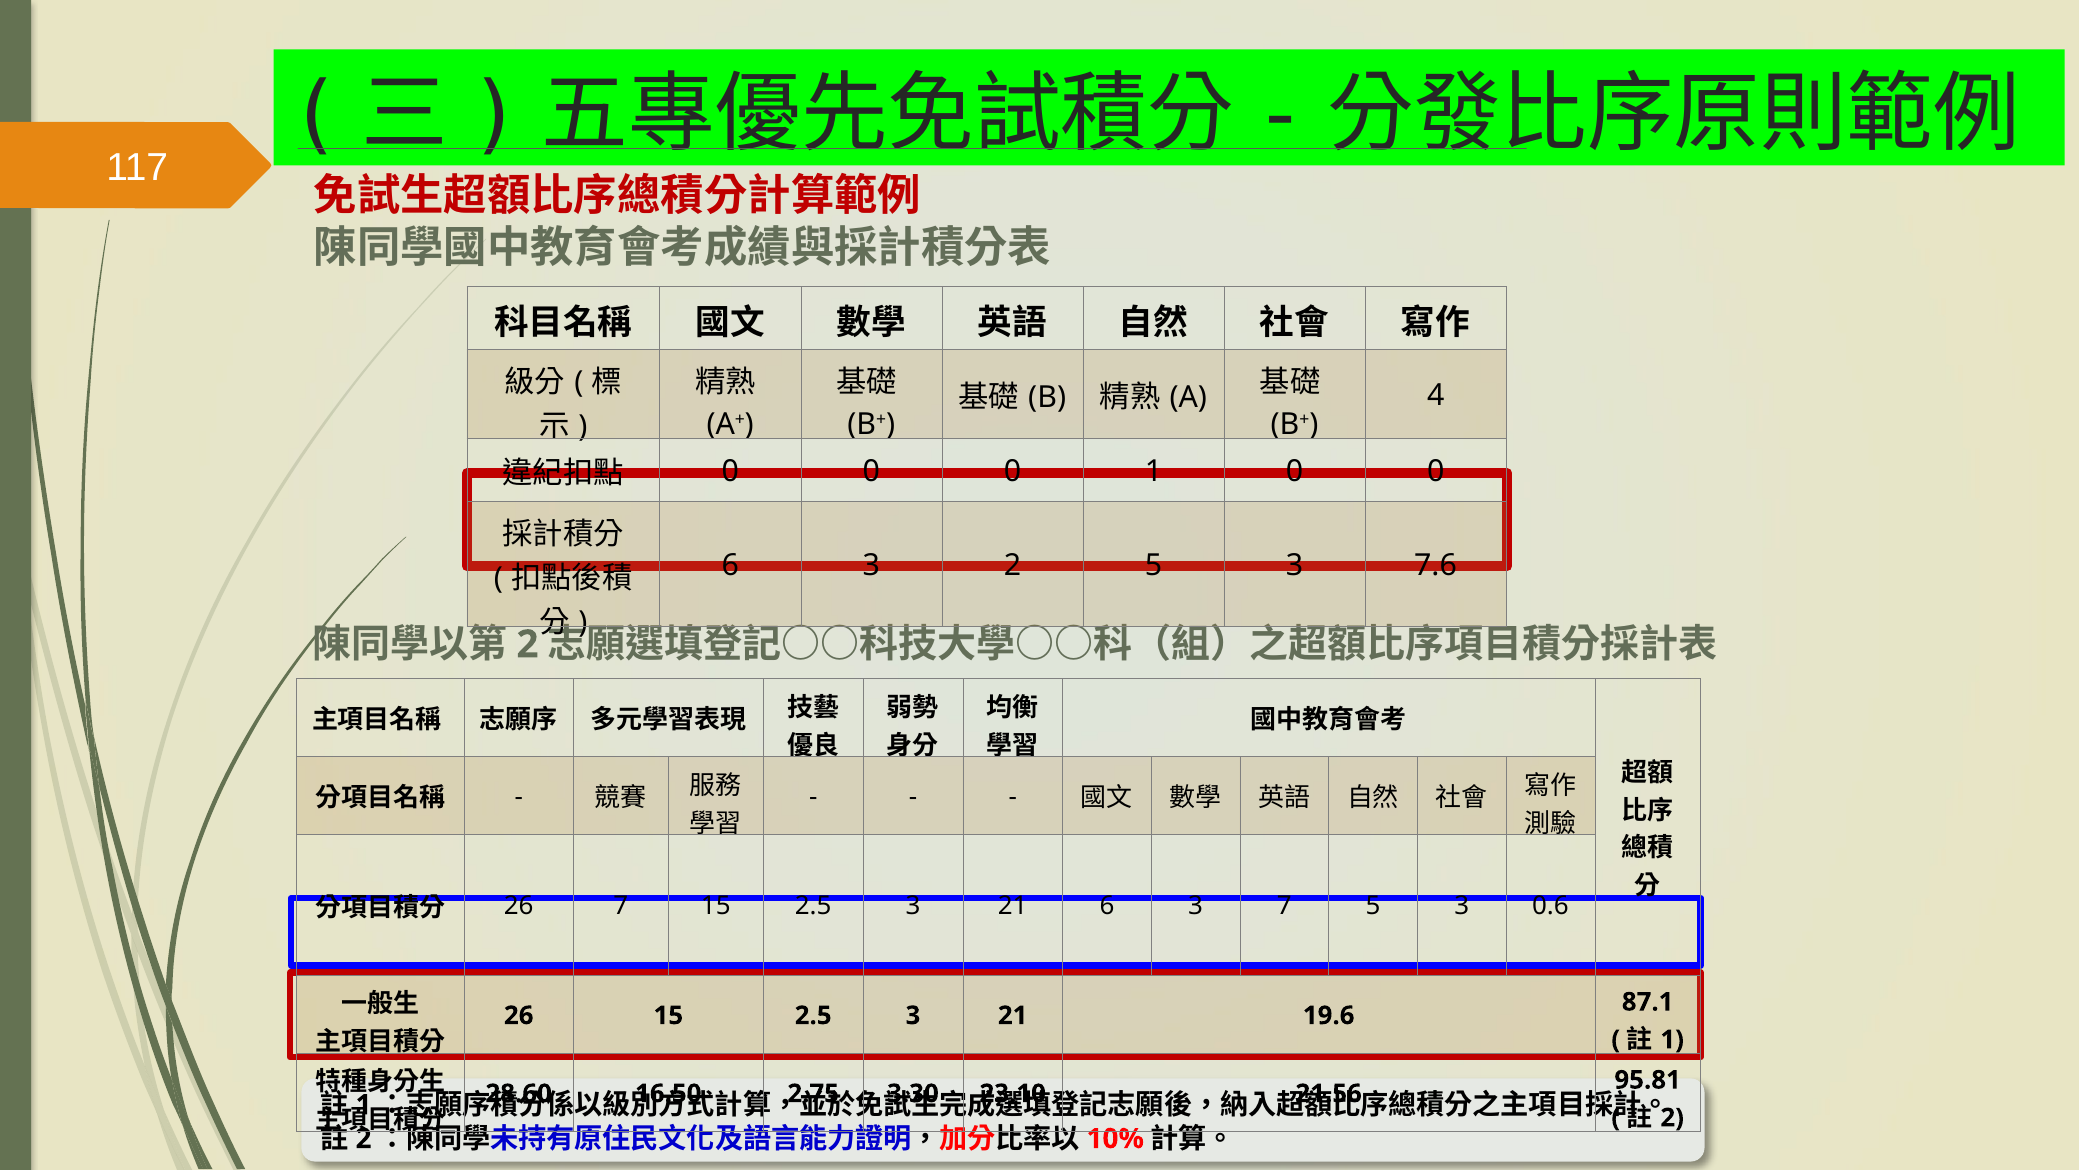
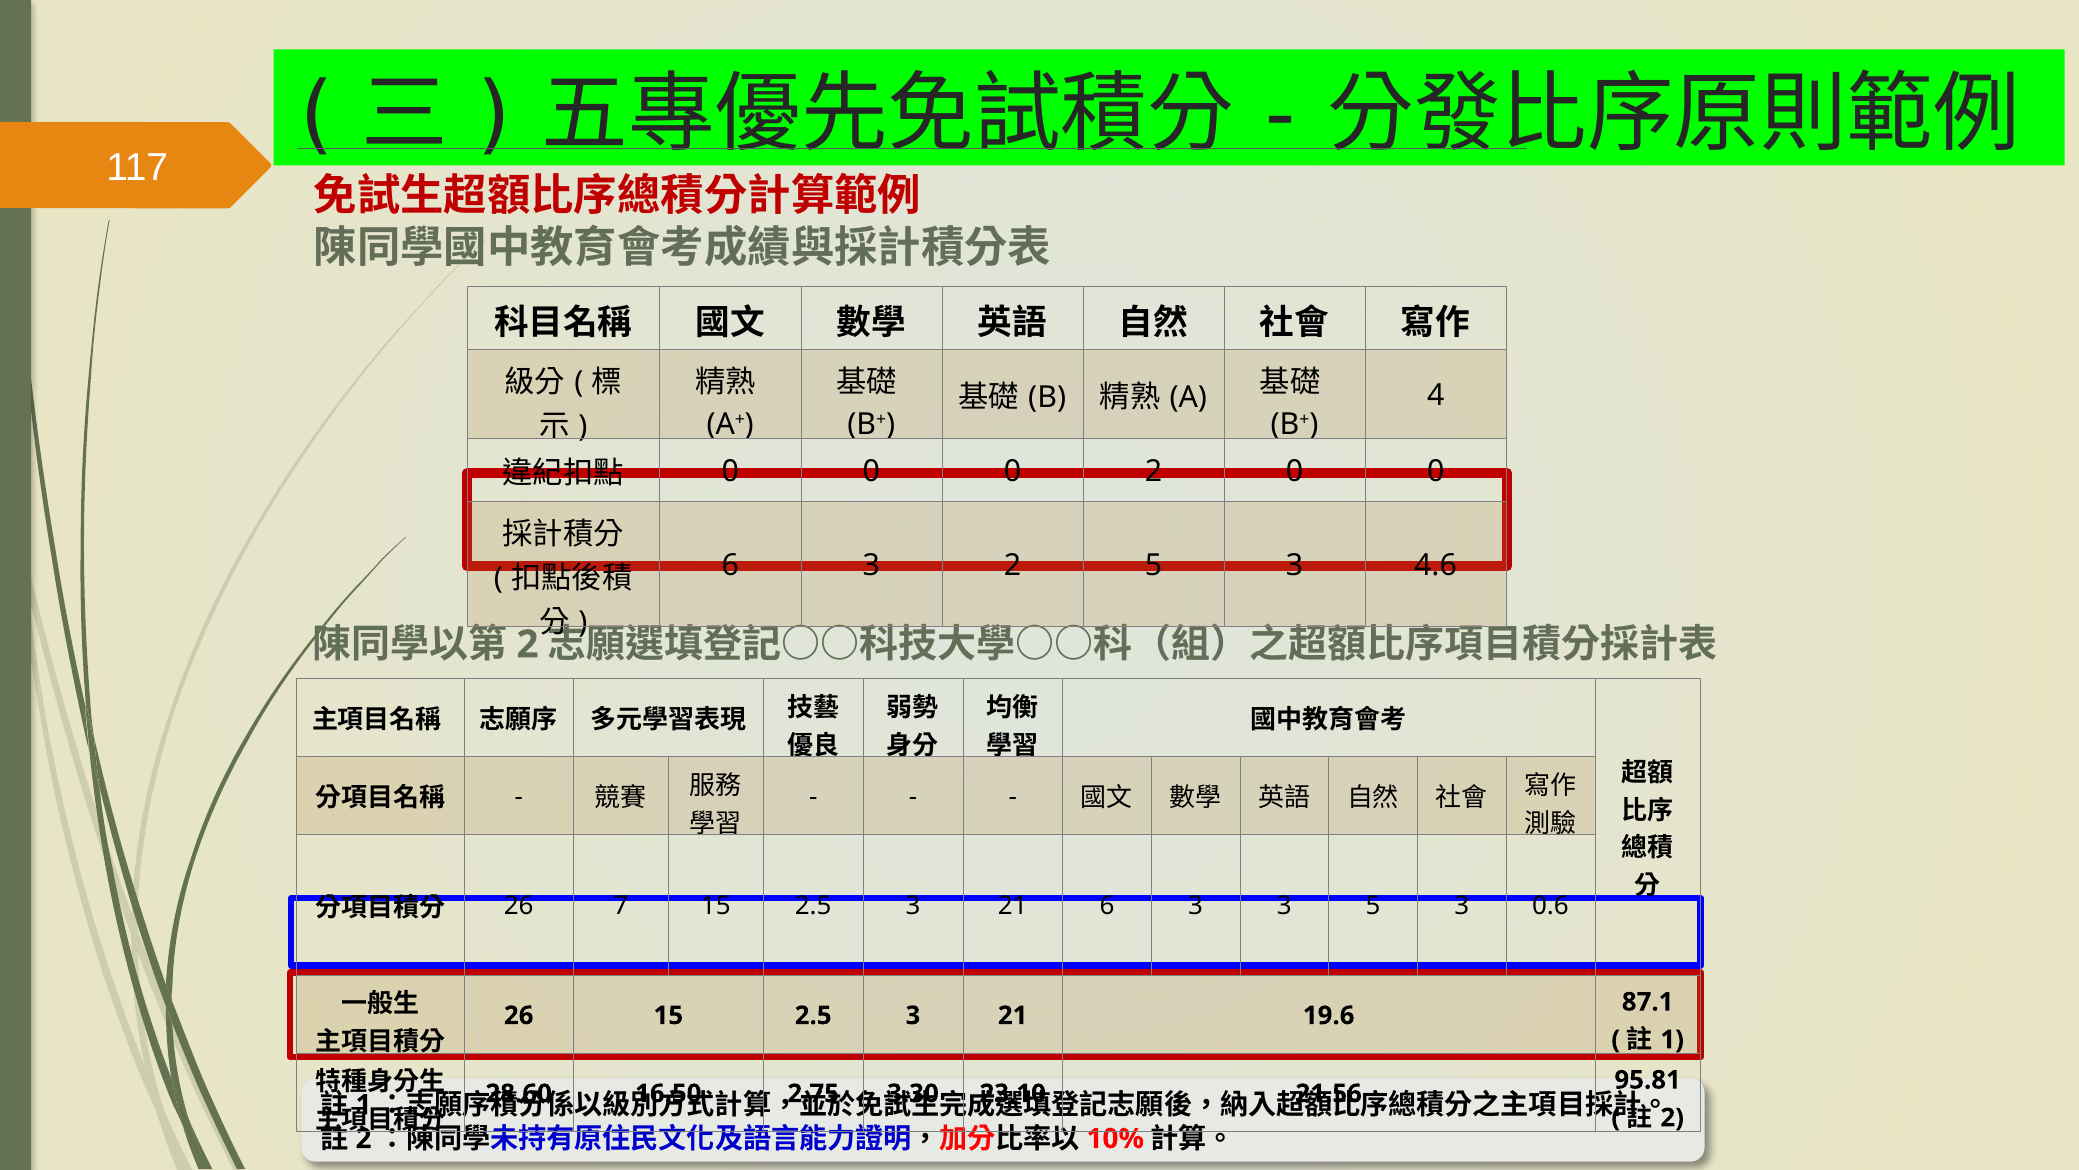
0 1: 1 -> 2 (1154, 471)
7.6: 7.6 -> 4.6 (1436, 565)
3 7: 7 -> 3 (1284, 906)
